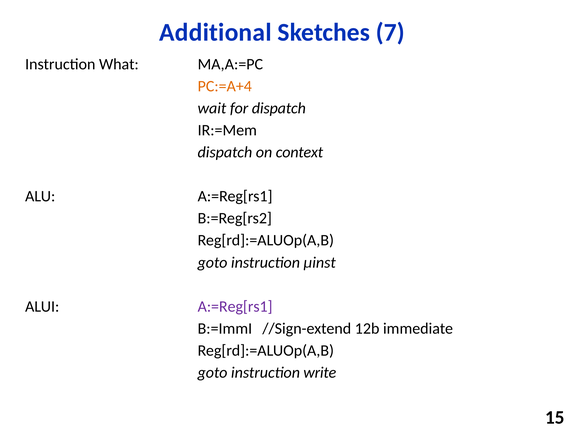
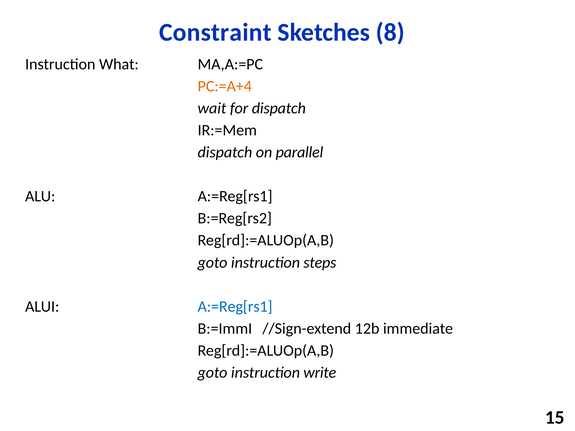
Additional: Additional -> Constraint (215, 33)
7: 7 -> 8 (390, 33)
context: context -> parallel (299, 152)
µinst: µinst -> steps (320, 263)
A:=Reg[rs1 colour: purple -> blue (235, 307)
